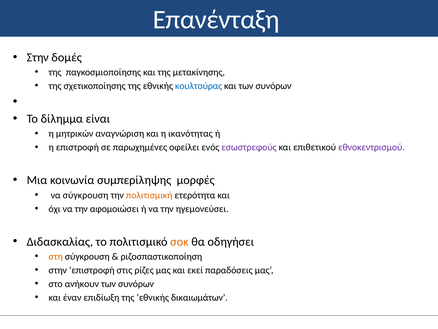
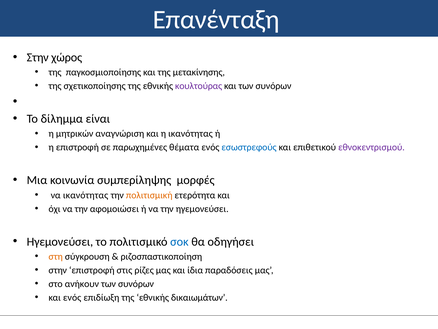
δομές: δομές -> χώρος (67, 57)
κουλτούρας colour: blue -> purple (199, 86)
οφείλει: οφείλει -> θέματα (184, 147)
εσωστρεφούς colour: purple -> blue (249, 147)
να σύγκρουση: σύγκρουση -> ικανότητας (86, 195)
Διδασκαλίας: Διδασκαλίας -> Ηγεμονεύσει (60, 241)
σοκ colour: orange -> blue (179, 241)
εκεί: εκεί -> ίδια (195, 270)
και έναν: έναν -> ενός (72, 297)
